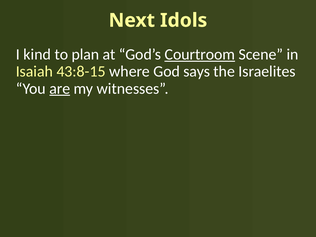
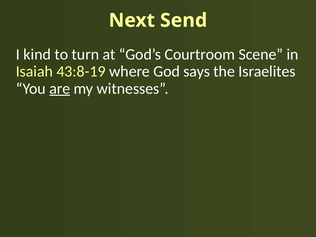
Idols: Idols -> Send (184, 20)
plan: plan -> turn (85, 54)
Courtroom underline: present -> none (200, 54)
43:8-15: 43:8-15 -> 43:8-19 (81, 71)
